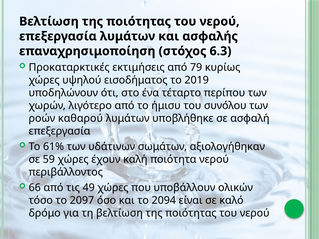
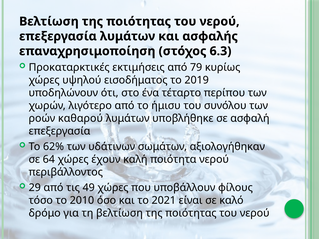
61%: 61% -> 62% (54, 147)
59: 59 -> 64 (49, 160)
66: 66 -> 29 (35, 188)
ολικών: ολικών -> φίλους (235, 188)
2097: 2097 -> 2010 (82, 200)
2094: 2094 -> 2021 (164, 200)
